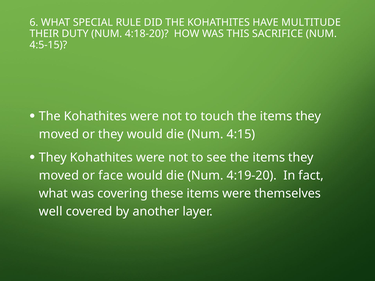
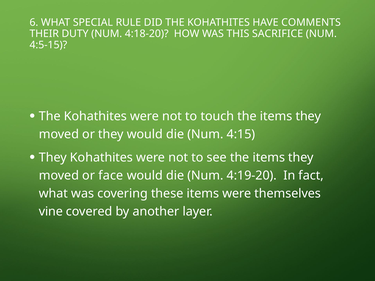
MULTITUDE: MULTITUDE -> COMMENTS (311, 22)
well: well -> vine (51, 212)
